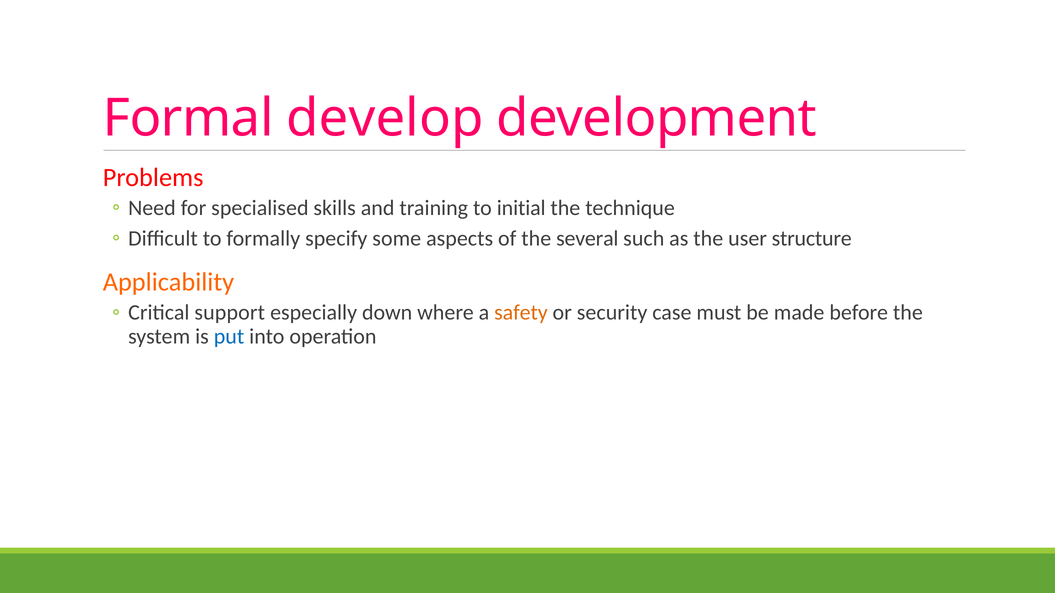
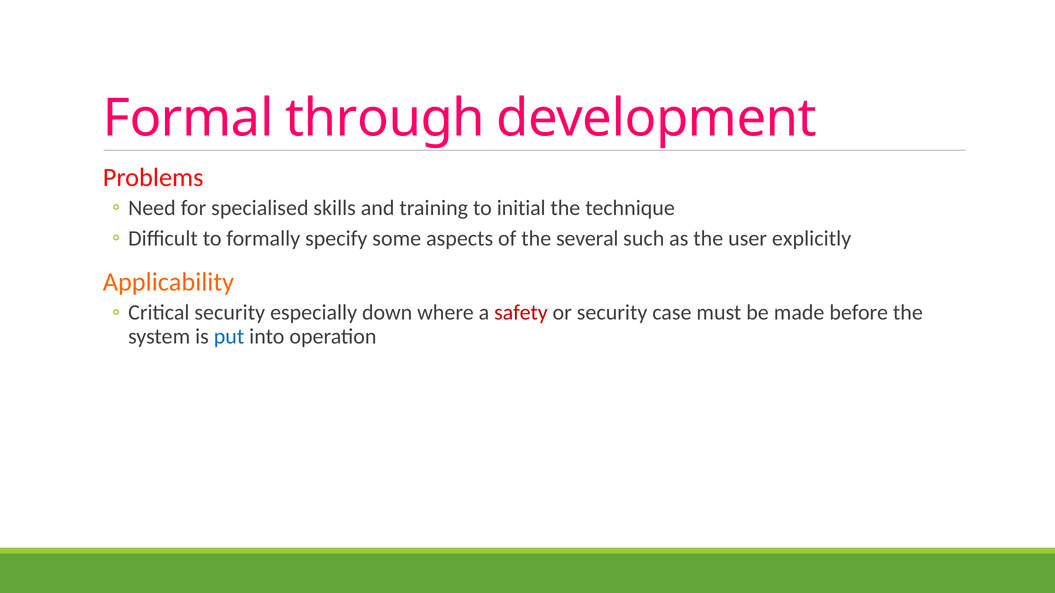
develop: develop -> through (385, 118)
structure: structure -> explicitly (812, 239)
Critical support: support -> security (230, 313)
safety colour: orange -> red (521, 313)
